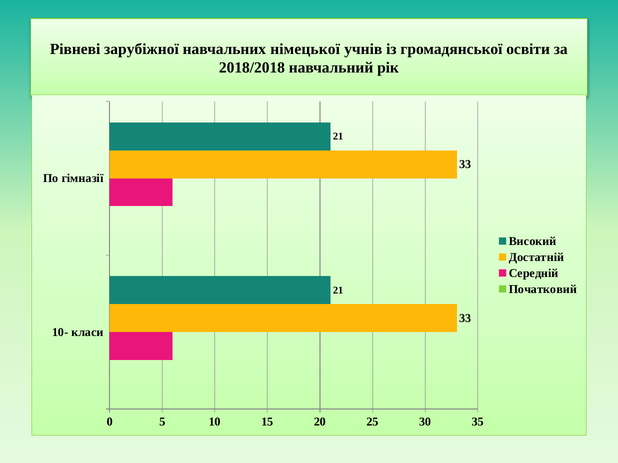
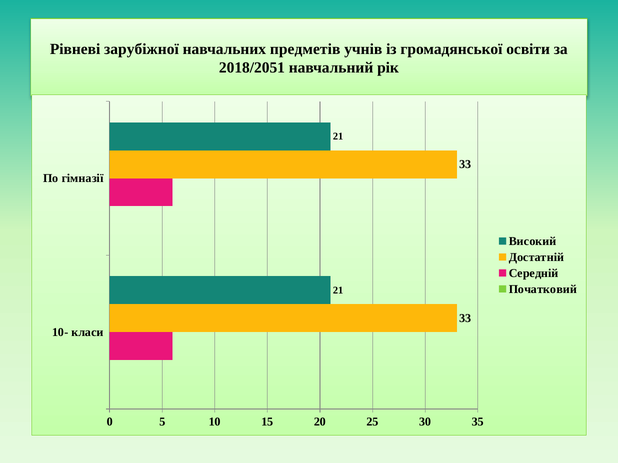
німецької: німецької -> предметів (305, 49)
2018/2018: 2018/2018 -> 2018/2051 (252, 68)
